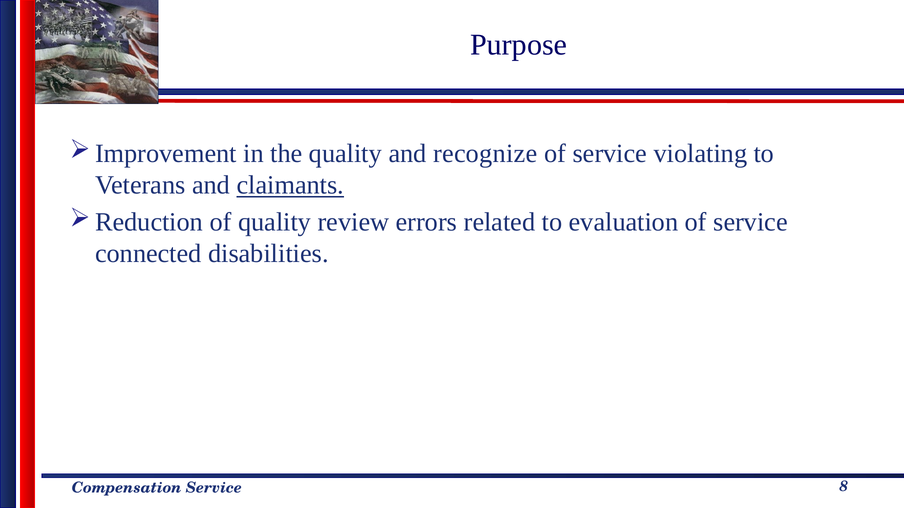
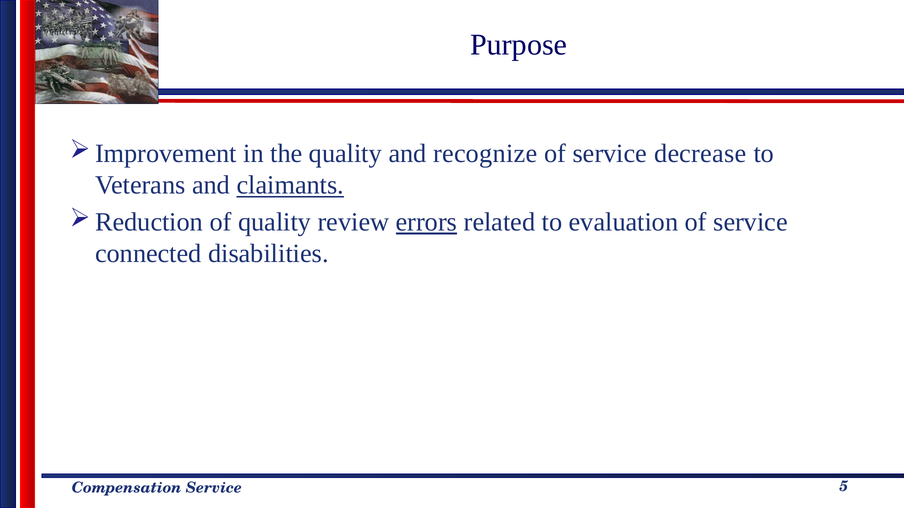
violating: violating -> decrease (700, 154)
errors underline: none -> present (426, 222)
8: 8 -> 5 (844, 487)
